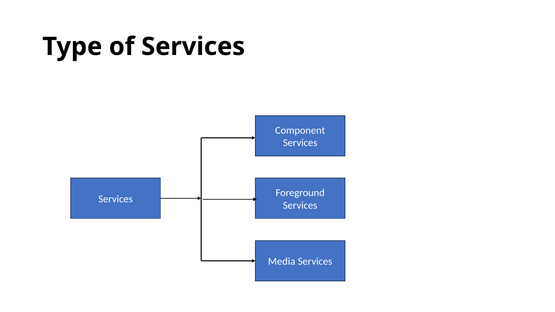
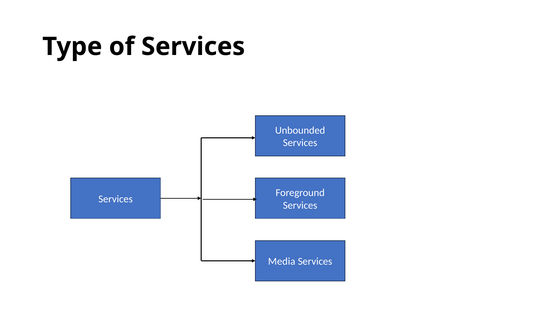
Component: Component -> Unbounded (300, 130)
